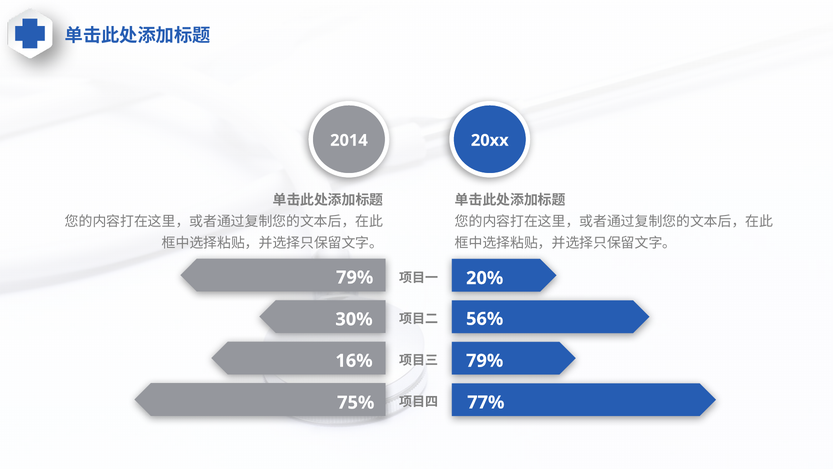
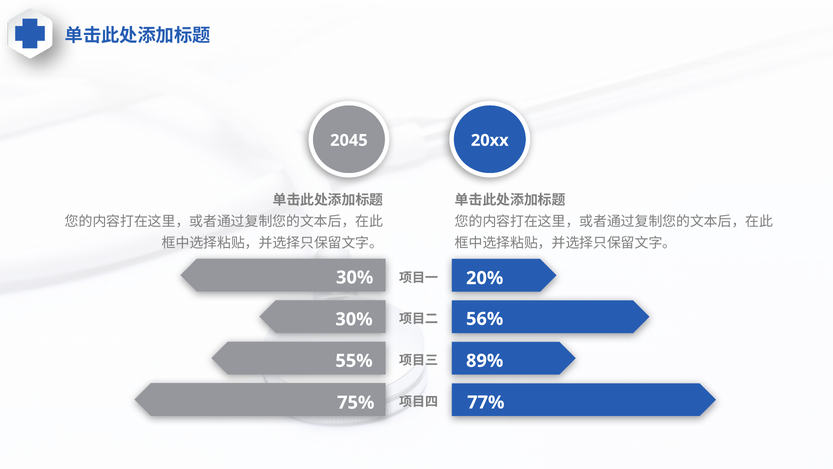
2014: 2014 -> 2045 (349, 140)
79%: 79% -> 30% (355, 277)
16%: 16% -> 55% (354, 360)
79%: 79% -> 89% (485, 360)
